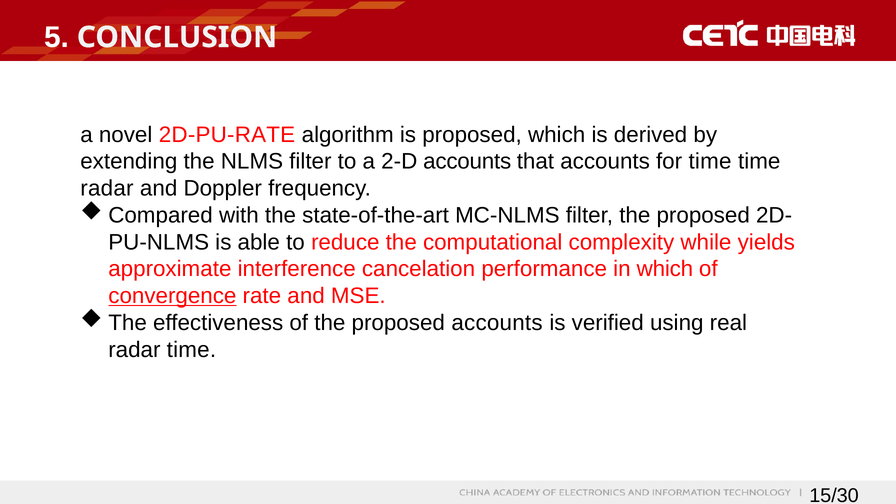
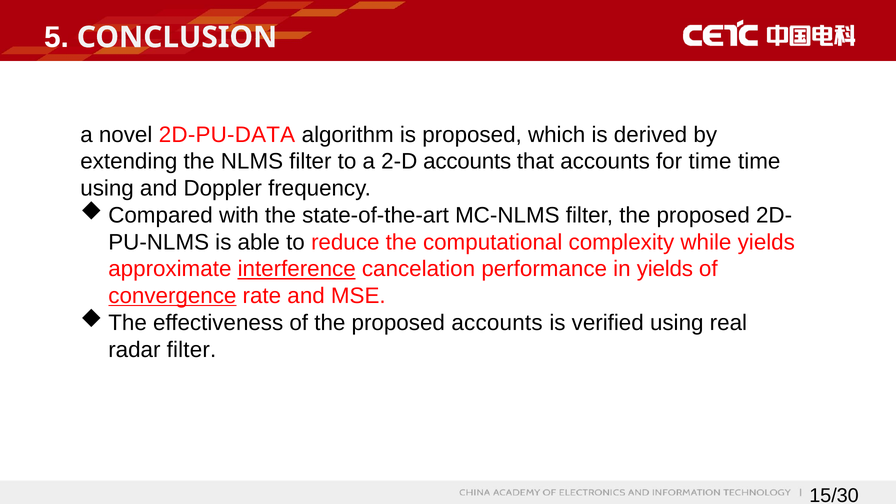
2D-PU-RATE: 2D-PU-RATE -> 2D-PU-DATA (227, 135)
radar: radar -> using (107, 188)
interference underline: none -> present (297, 269)
in which: which -> yields (665, 269)
radar time: time -> filter (191, 350)
